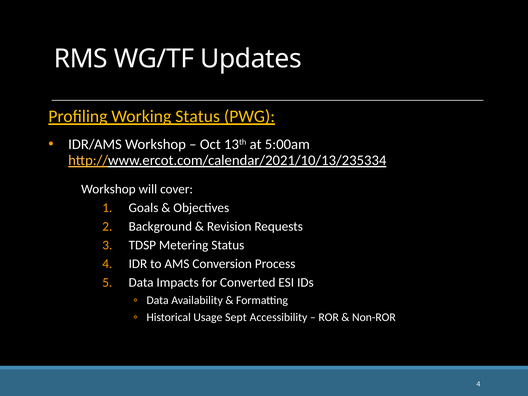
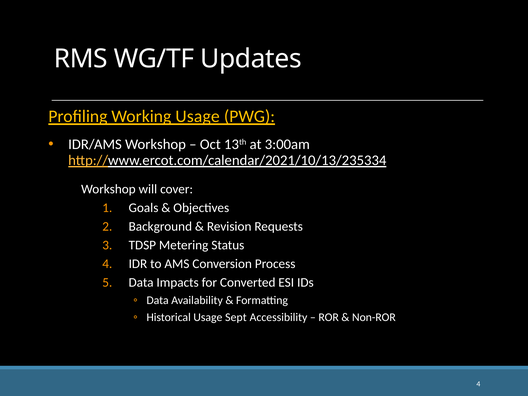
Working Status: Status -> Usage (198, 116)
5:00am: 5:00am -> 3:00am (287, 144)
